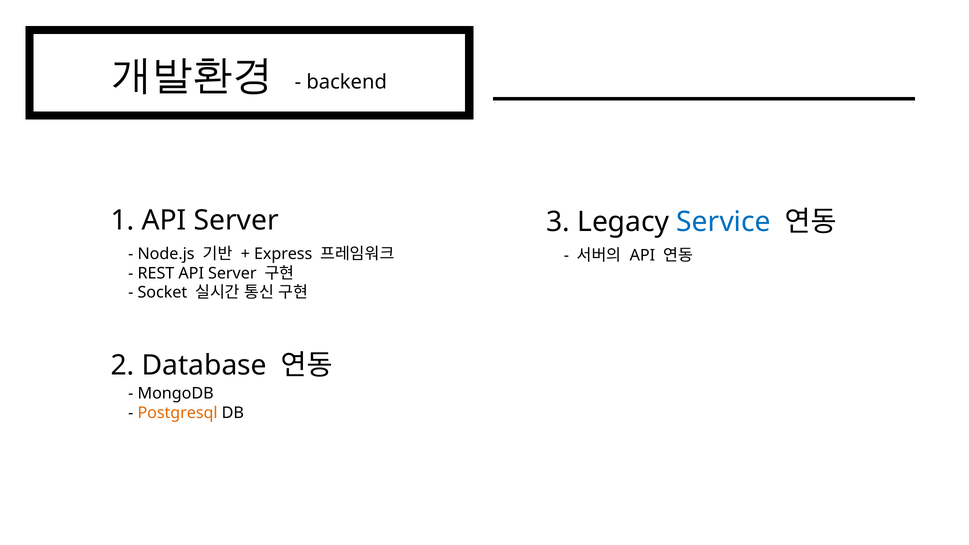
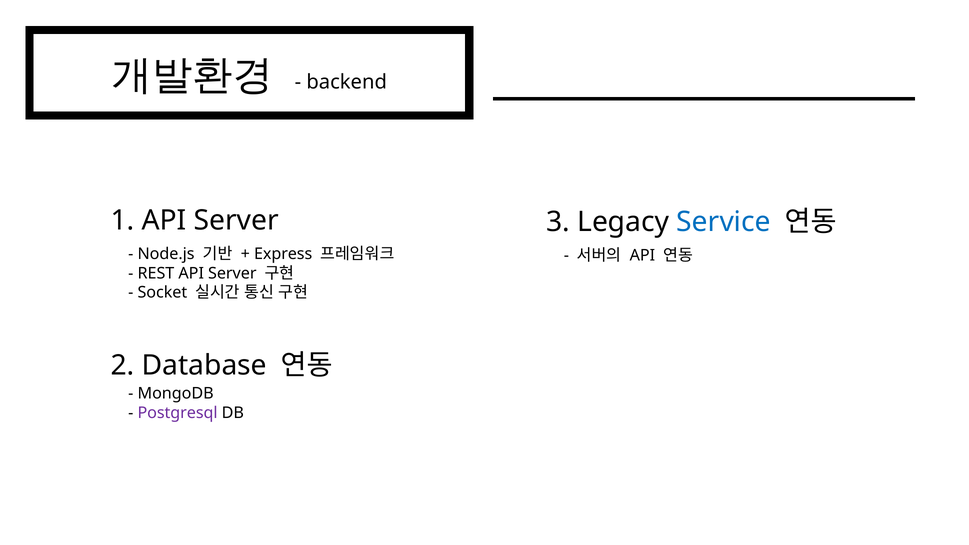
Postgresql colour: orange -> purple (178, 413)
